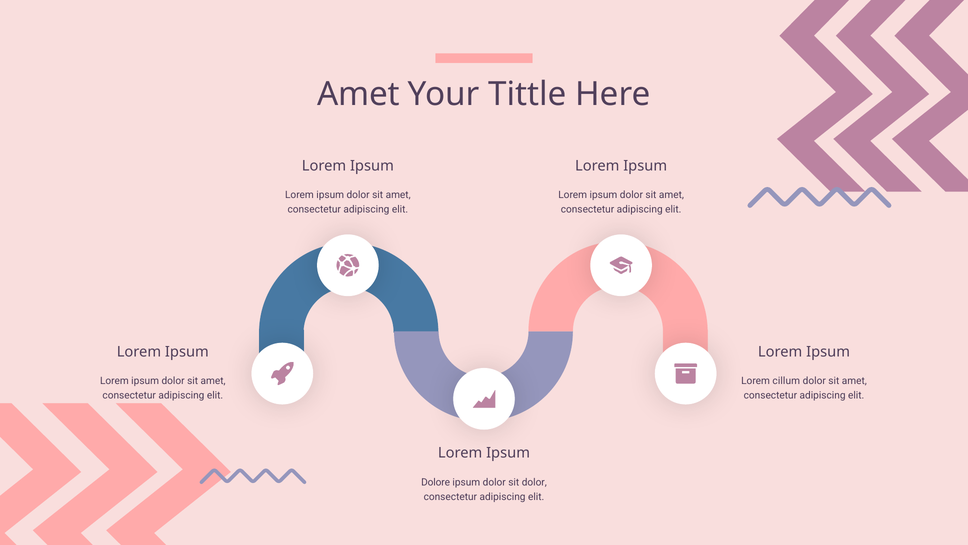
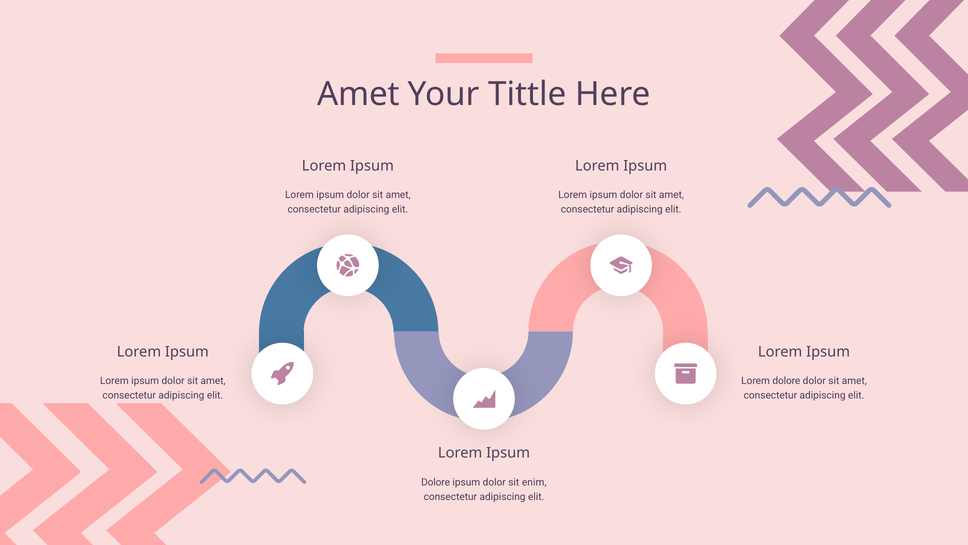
Lorem cillum: cillum -> dolore (786, 381)
sit dolor: dolor -> enim (534, 482)
